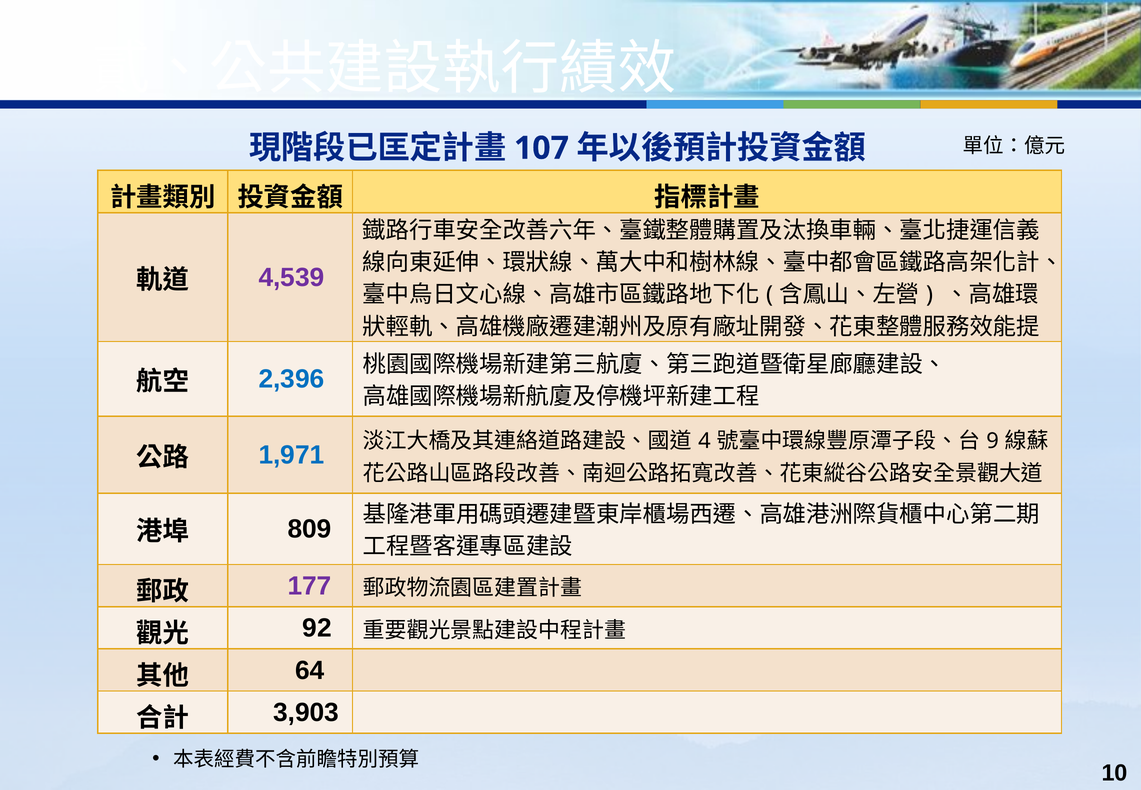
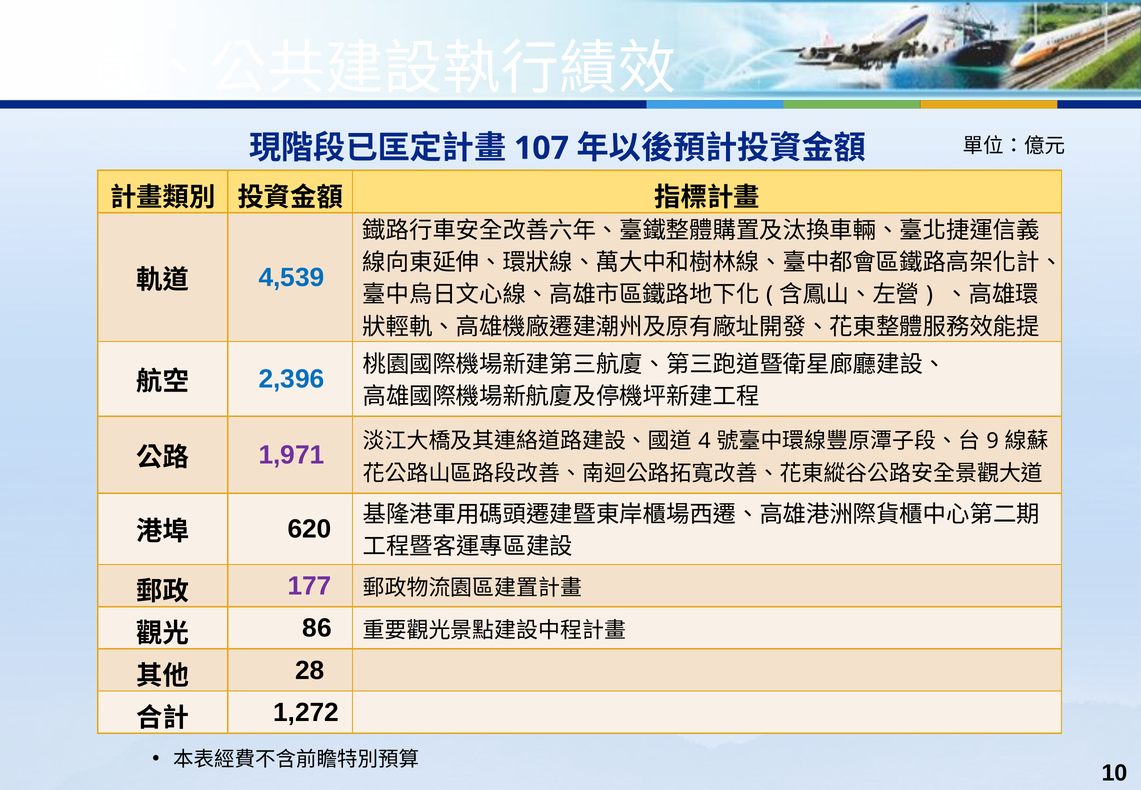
4,539 colour: purple -> blue (291, 278)
1,971 colour: blue -> purple (291, 455)
809: 809 -> 620 (310, 529)
92: 92 -> 86 (317, 628)
64: 64 -> 28 (310, 670)
3,903: 3,903 -> 1,272 (306, 712)
